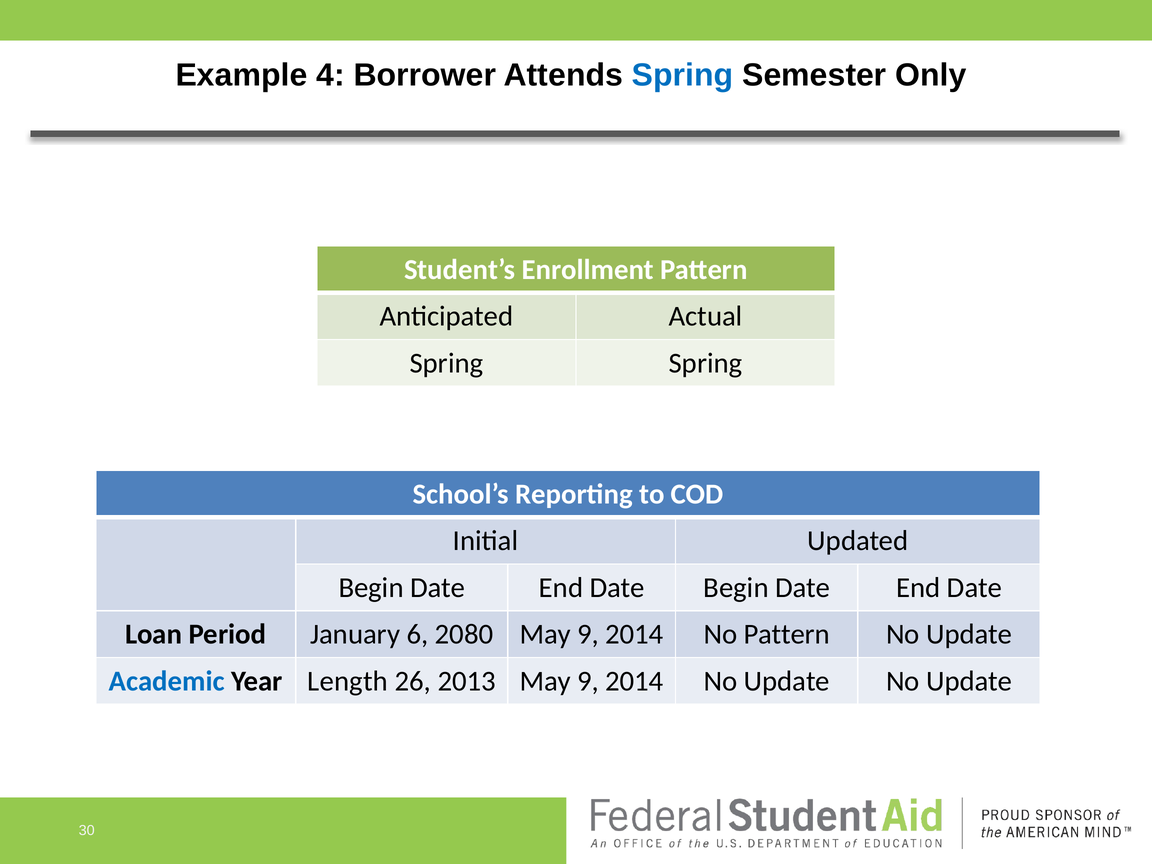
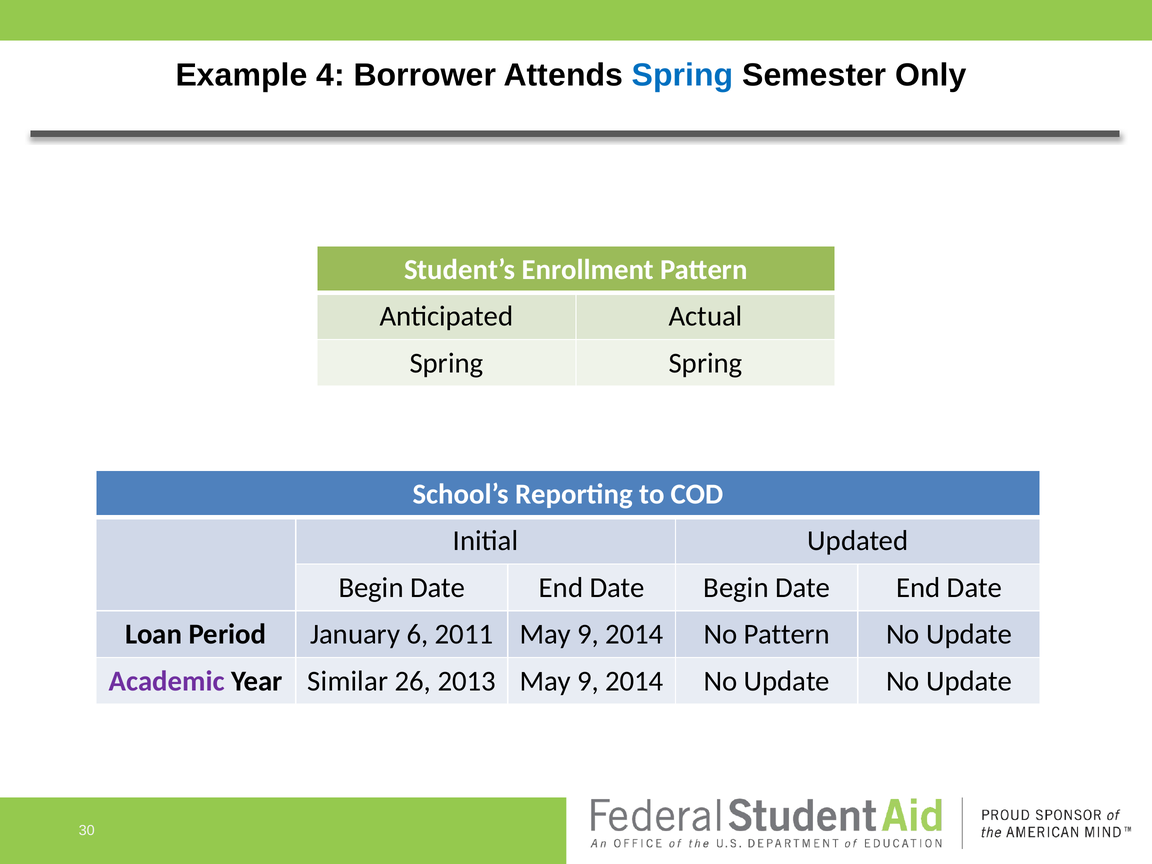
2080: 2080 -> 2011 (464, 634)
Academic colour: blue -> purple (167, 681)
Length: Length -> Similar (348, 681)
